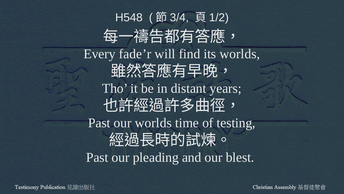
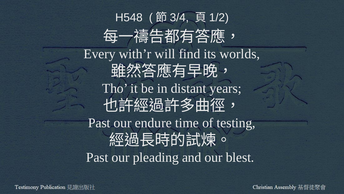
fade’r: fade’r -> with’r (135, 54)
our worlds: worlds -> endure (153, 123)
